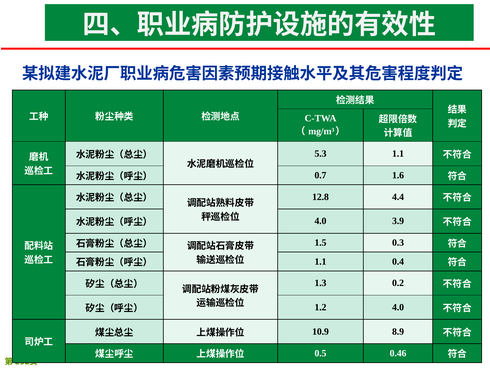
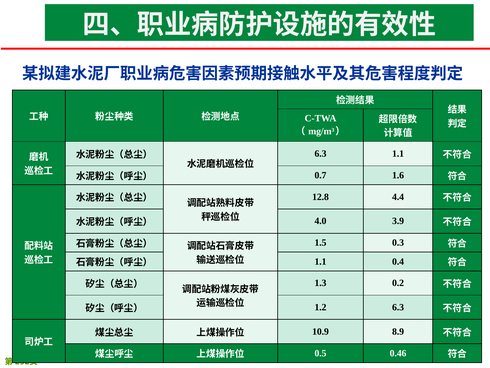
5.3: 5.3 -> 6.3 (321, 154)
1.2 4.0: 4.0 -> 6.3 (398, 307)
